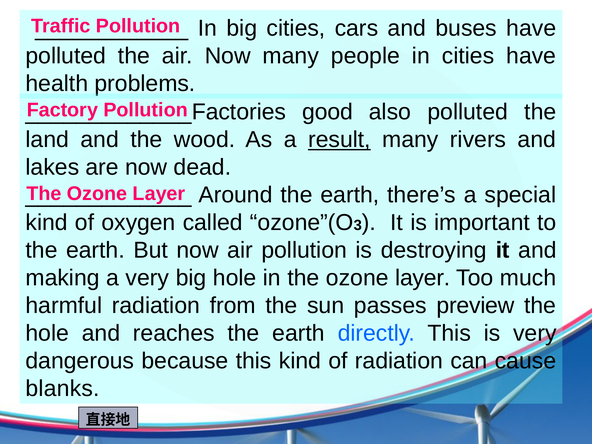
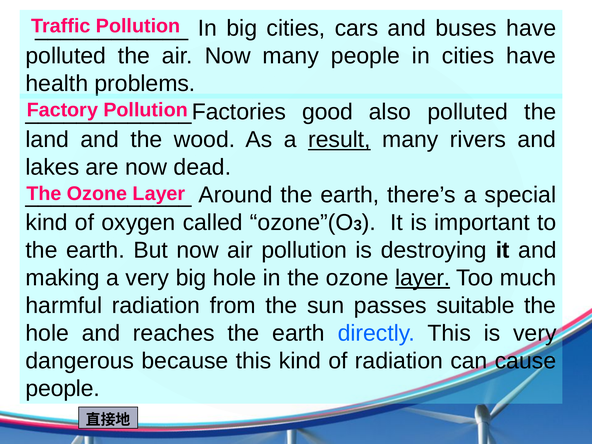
layer underline: none -> present (423, 278)
preview: preview -> suitable (475, 306)
blanks: blanks -> people (63, 388)
